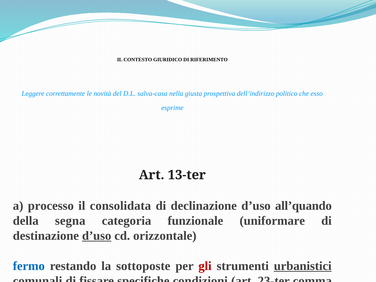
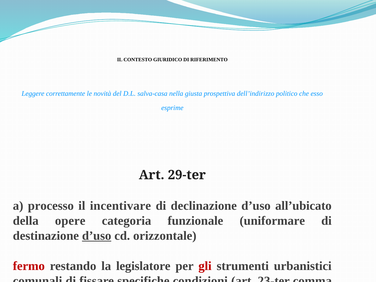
13-ter: 13-ter -> 29-ter (187, 175)
consolidata: consolidata -> incentivare (120, 206)
all’quando: all’quando -> all’ubicato (303, 206)
segna: segna -> opere (70, 221)
fermo colour: blue -> red (29, 266)
sottoposte: sottoposte -> legislatore (143, 266)
urbanistici underline: present -> none (303, 266)
